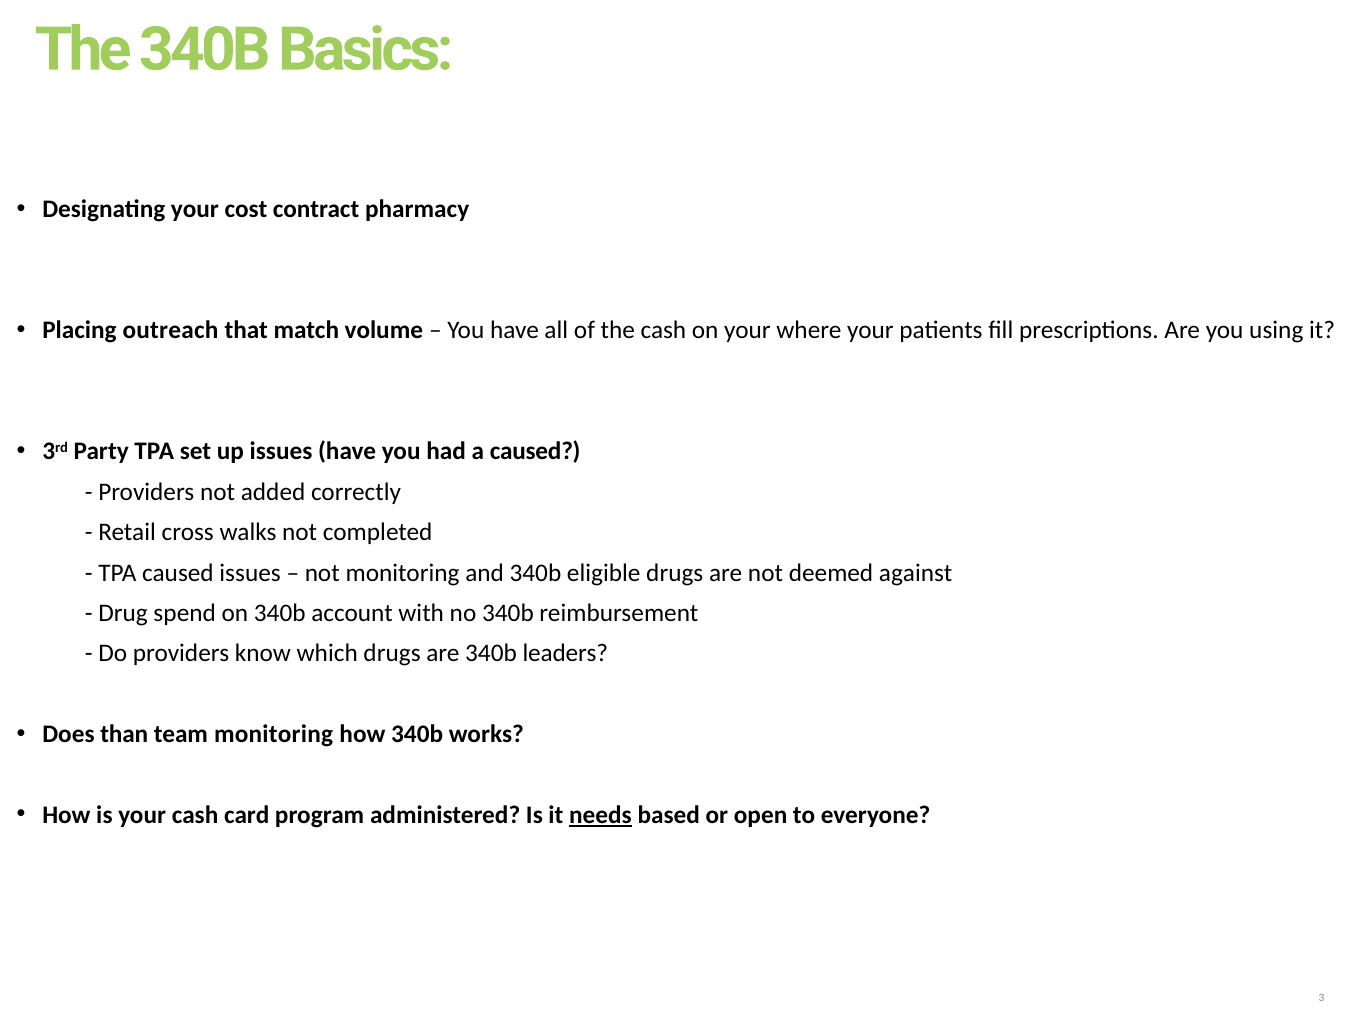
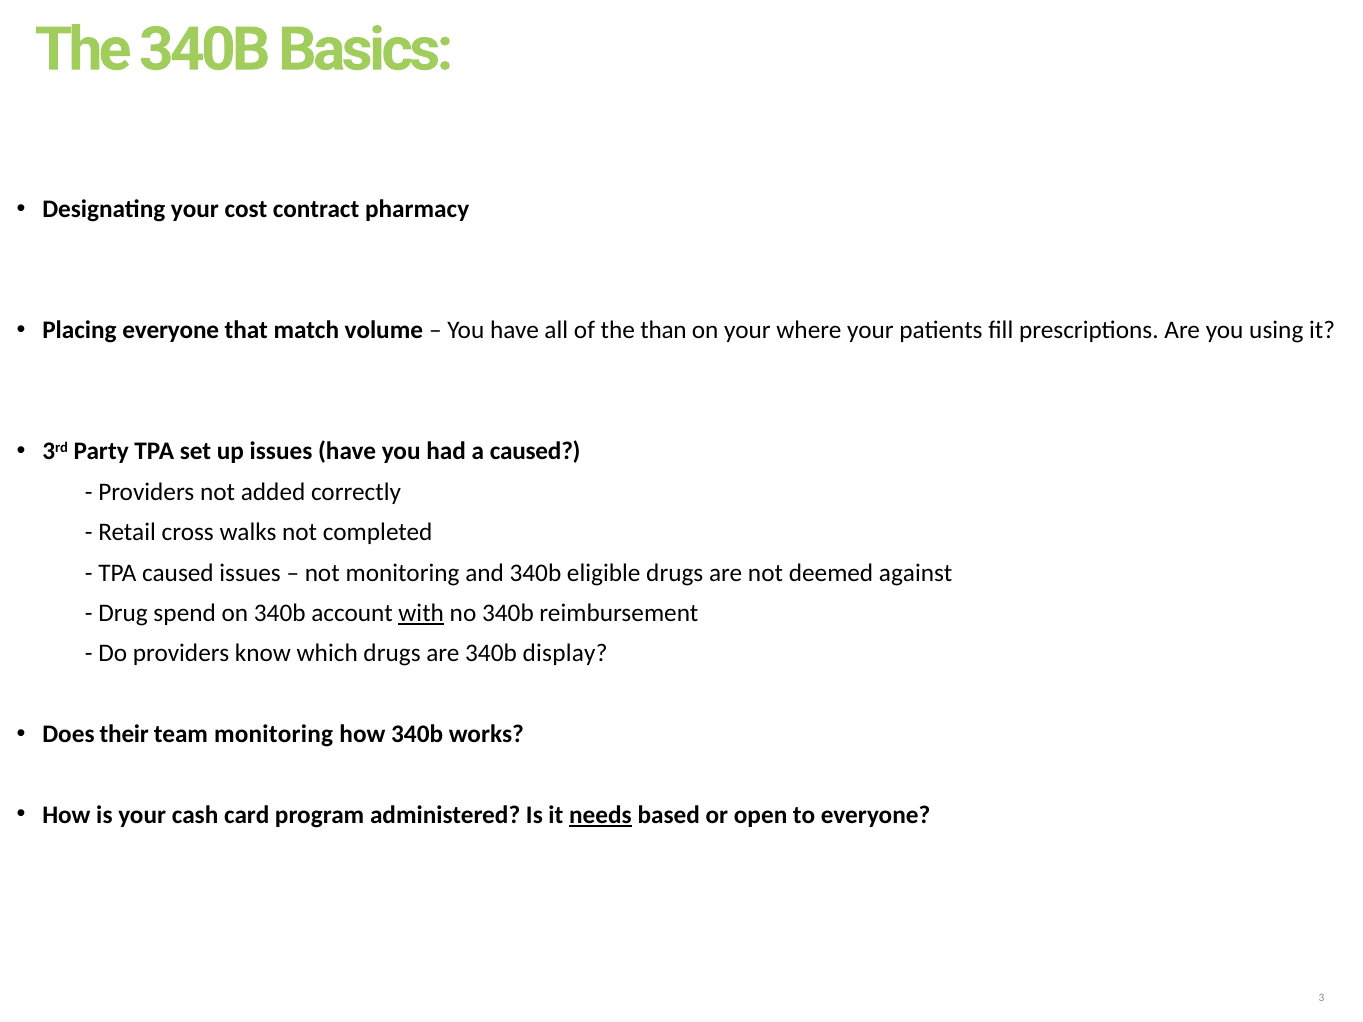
Placing outreach: outreach -> everyone (171, 331)
the cash: cash -> than (664, 331)
with underline: none -> present (421, 613)
leaders: leaders -> display (565, 654)
than: than -> their (124, 734)
